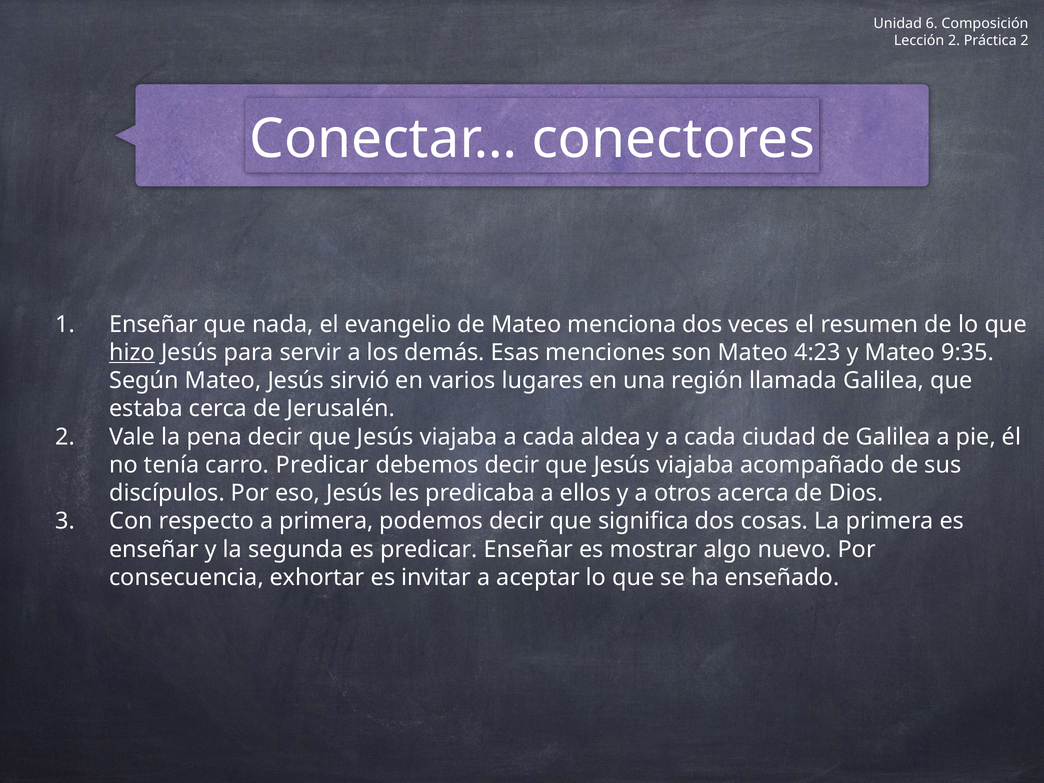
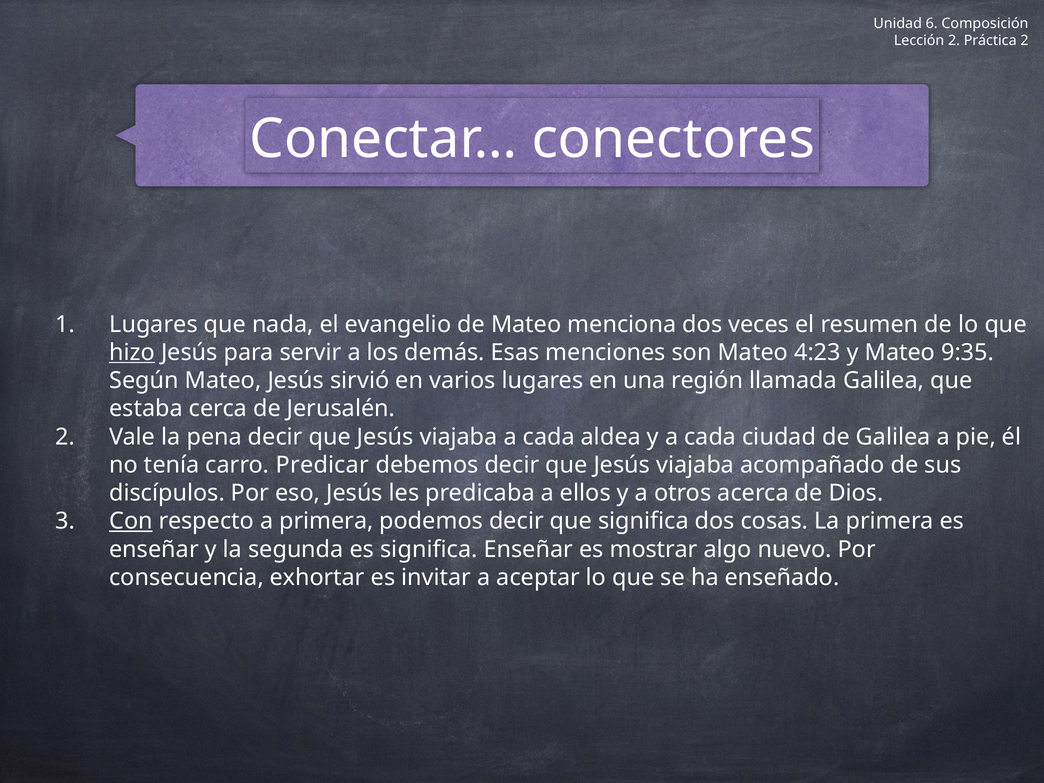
Enseñar: Enseñar -> Lugares (153, 324)
Con underline: none -> present (131, 521)
es predicar: predicar -> significa (429, 549)
